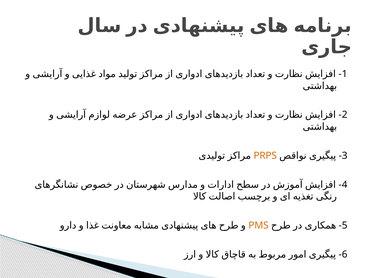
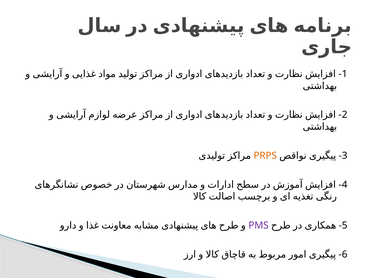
PMS colour: orange -> purple (259, 226)
